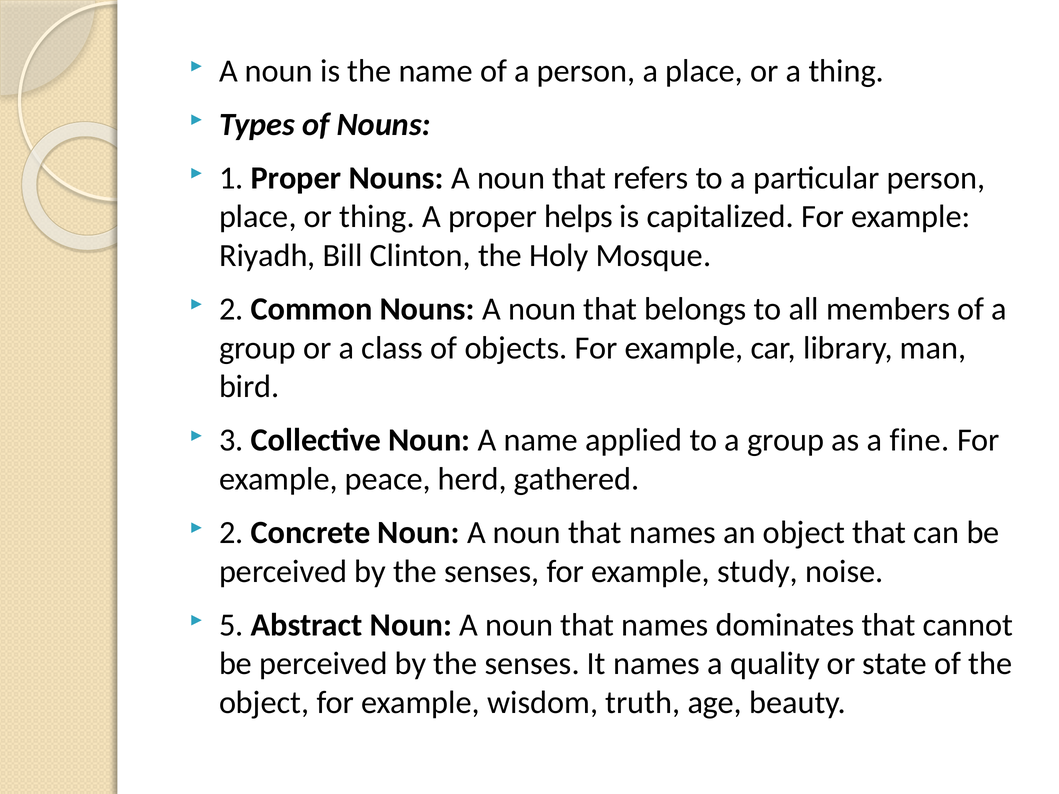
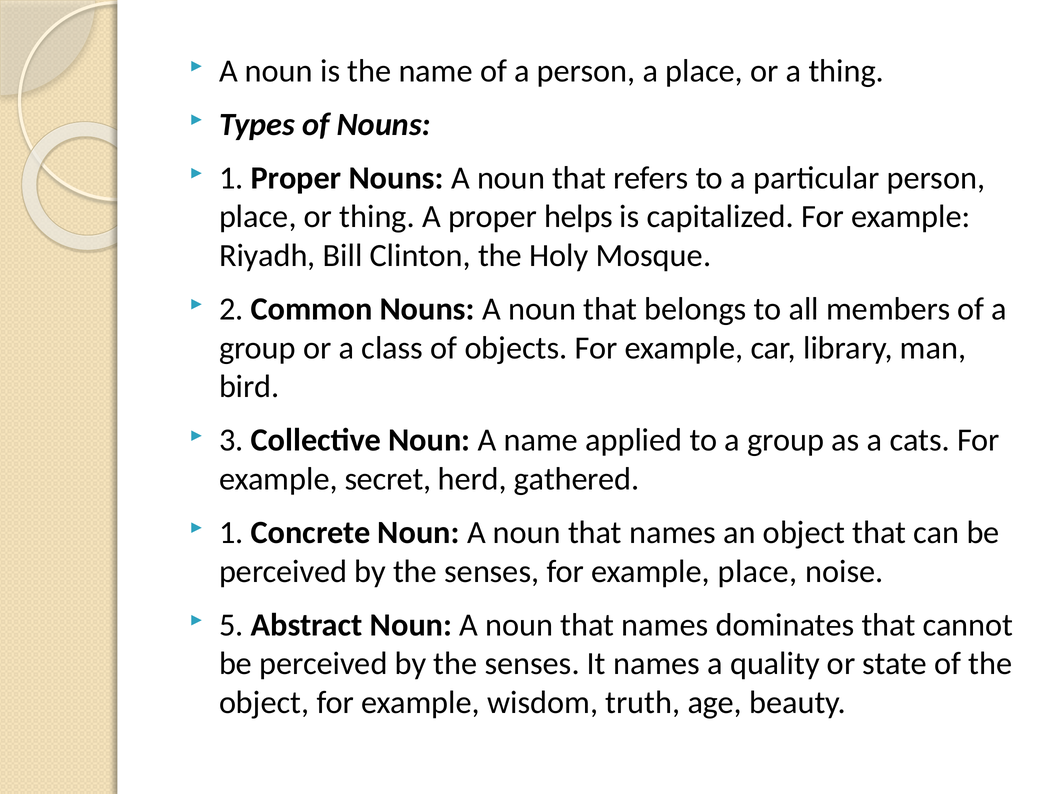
fine: fine -> cats (920, 440)
peace: peace -> secret (388, 479)
2: 2 -> 1 (231, 533)
example study: study -> place (757, 572)
